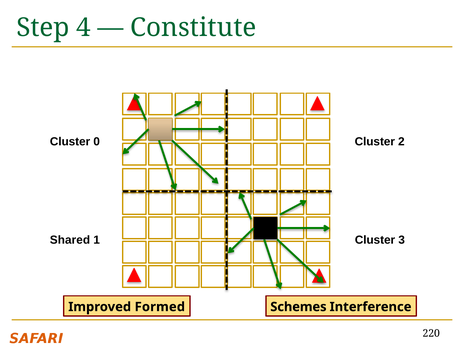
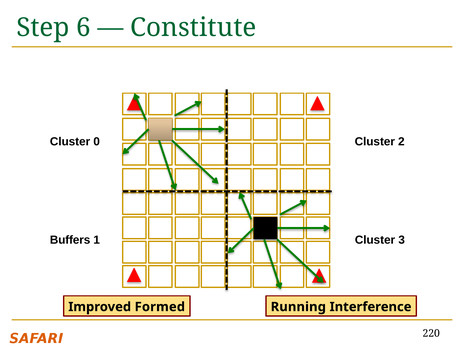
4: 4 -> 6 (83, 28)
Shared: Shared -> Buffers (70, 240)
Schemes: Schemes -> Running (298, 307)
